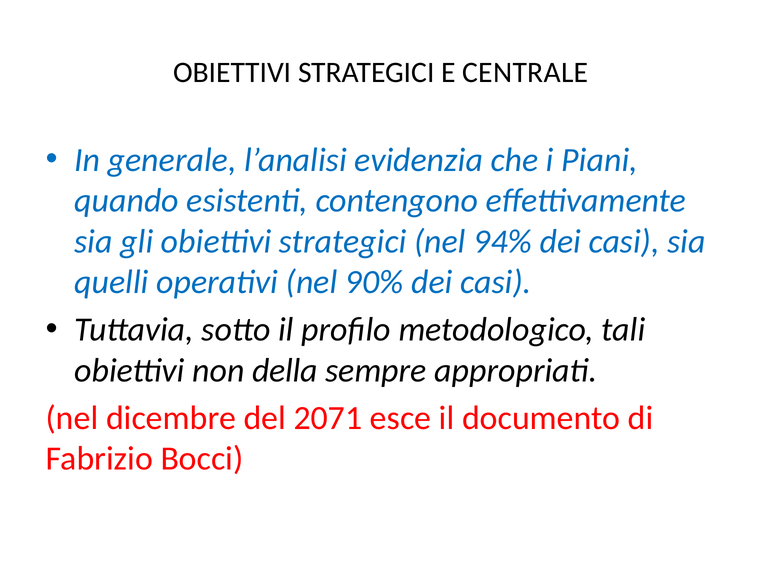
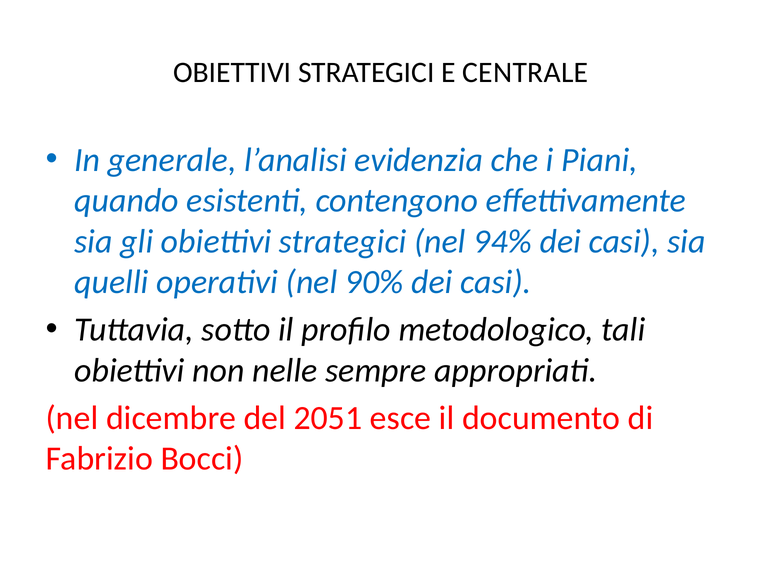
della: della -> nelle (285, 370)
2071: 2071 -> 2051 (328, 418)
